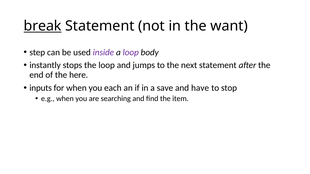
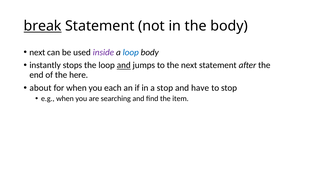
the want: want -> body (229, 26)
step: step -> next (37, 52)
loop colour: purple -> blue (131, 52)
and underline: none -> present (124, 65)
inputs: inputs -> about (41, 88)
a save: save -> stop (165, 88)
